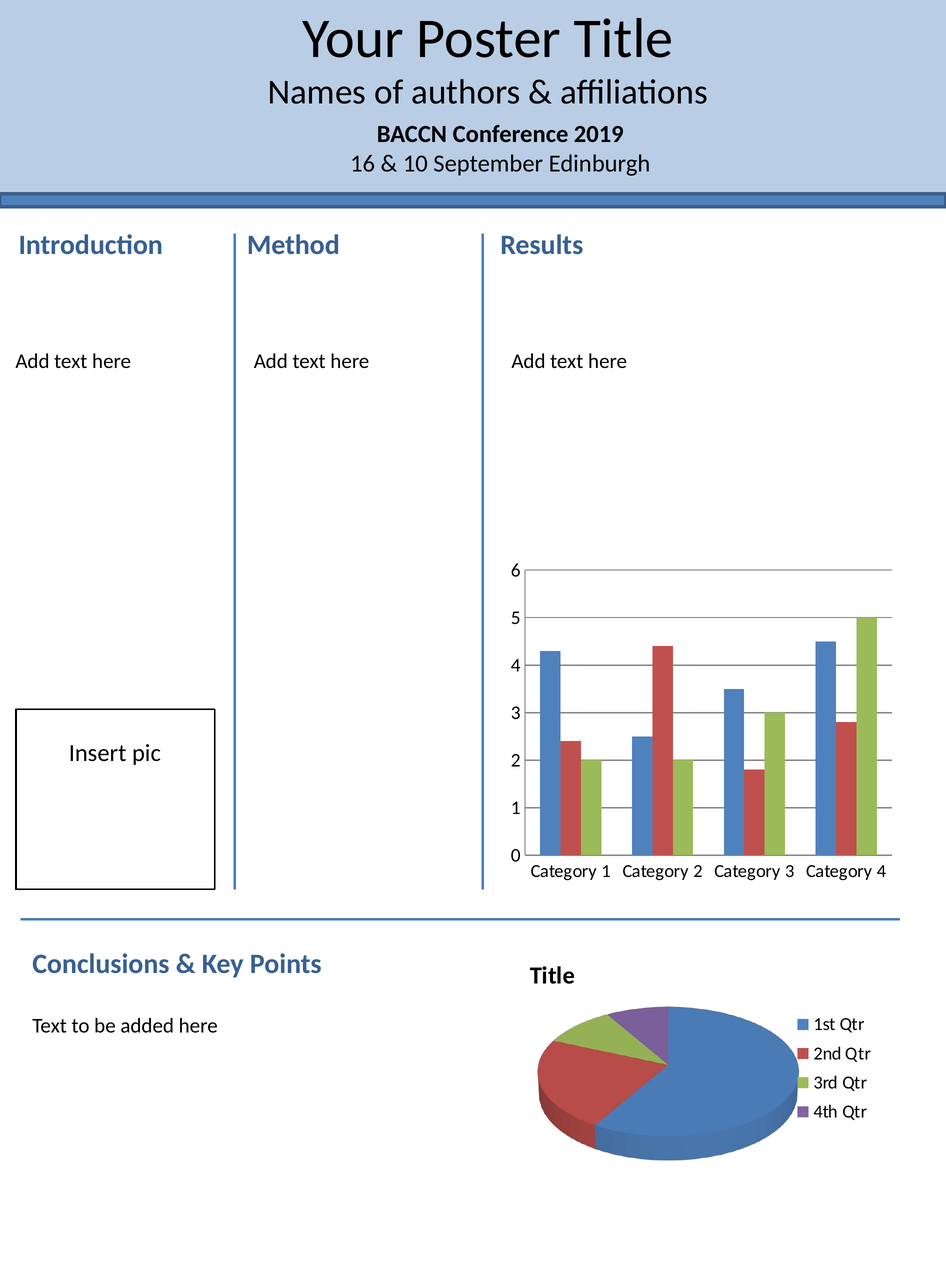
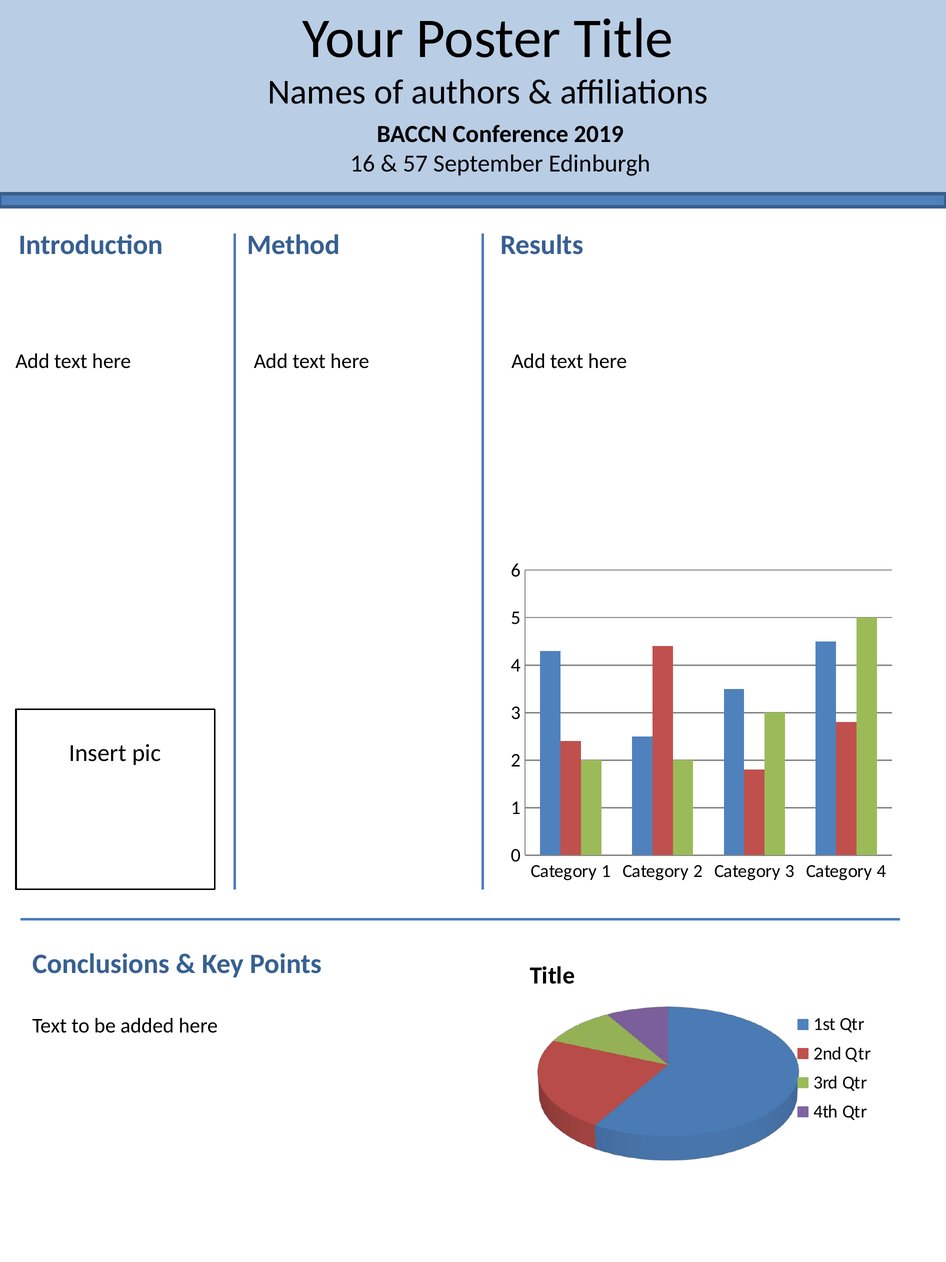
10: 10 -> 57 (415, 164)
